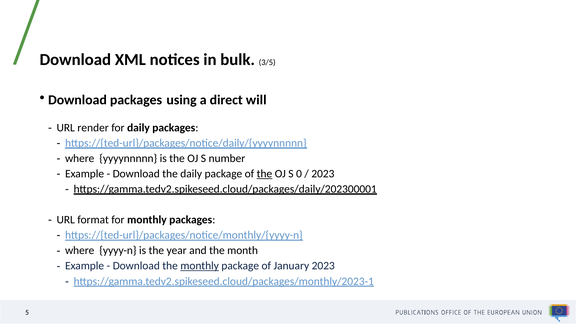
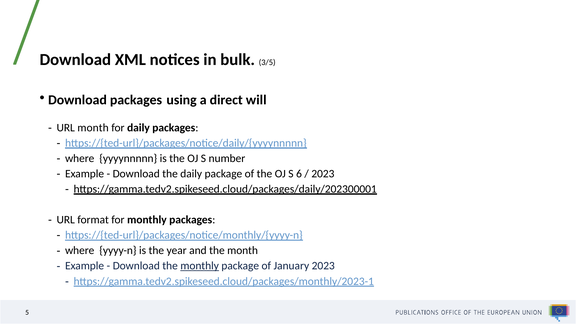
URL render: render -> month (93, 128)
the underline: present -> none (264, 174)
0: 0 -> 6 (299, 174)
